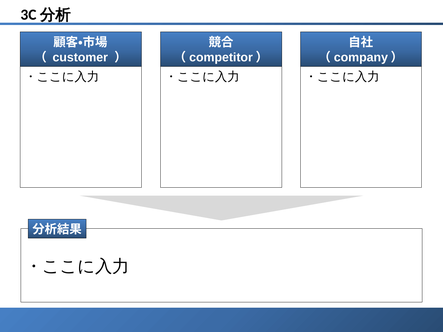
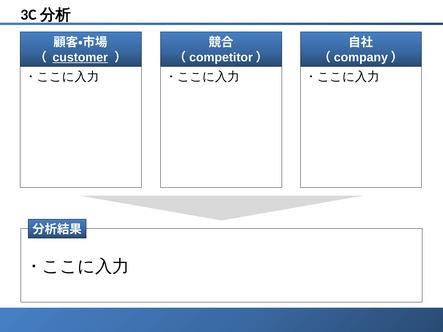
customer underline: none -> present (80, 57)
